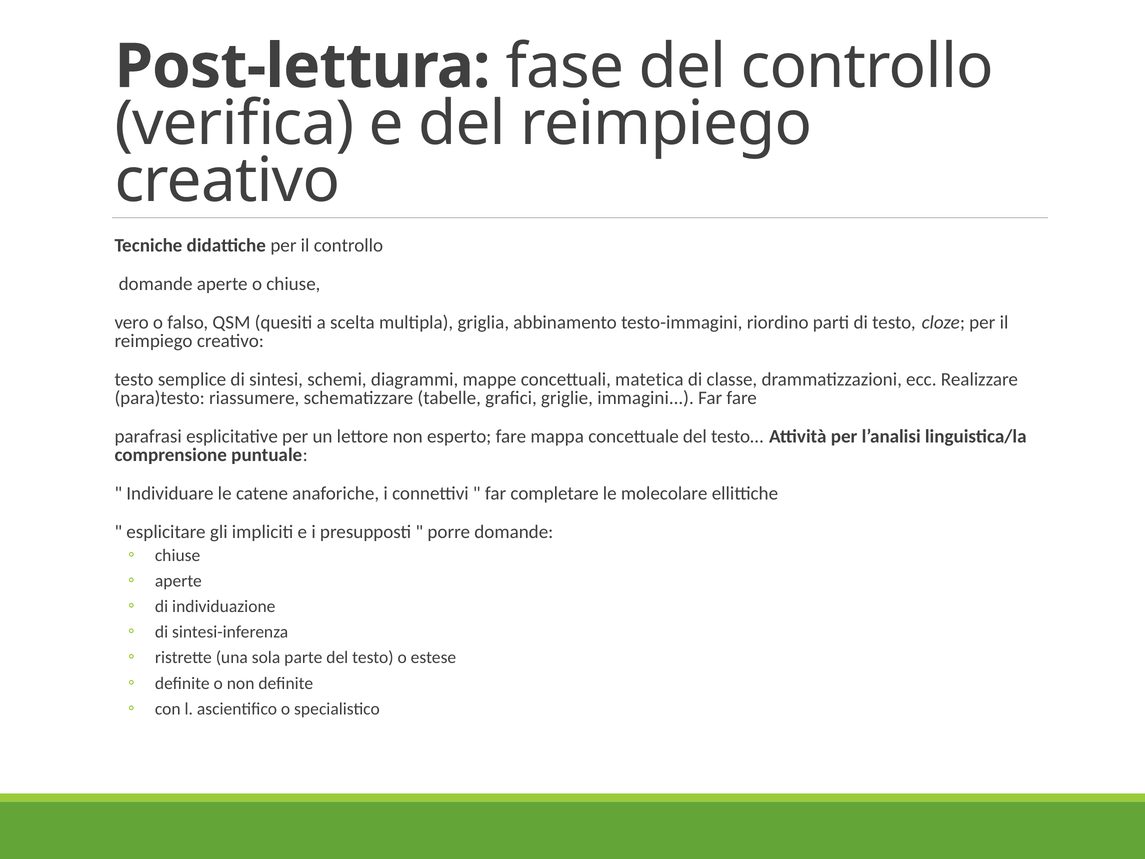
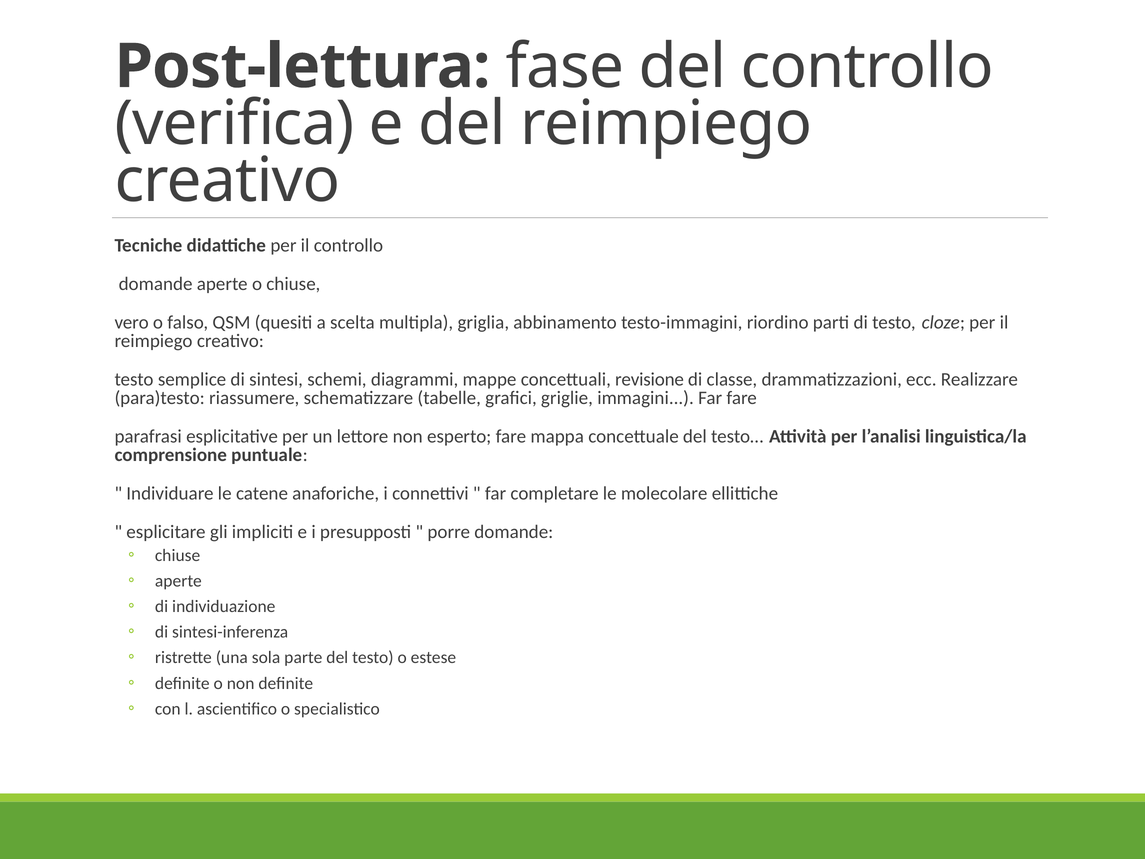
matetica: matetica -> revisione (649, 379)
